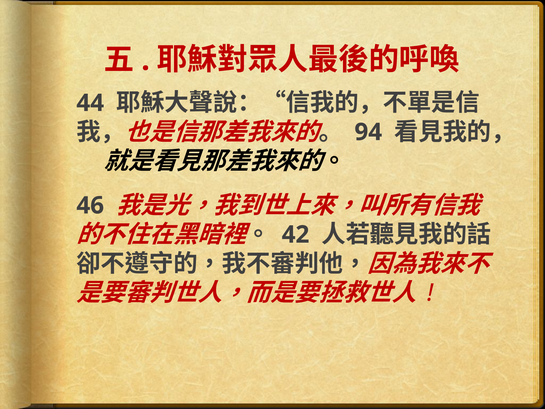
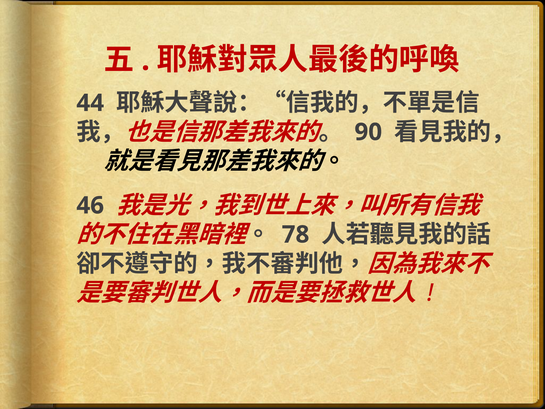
94: 94 -> 90 (368, 132)
42: 42 -> 78 (296, 234)
